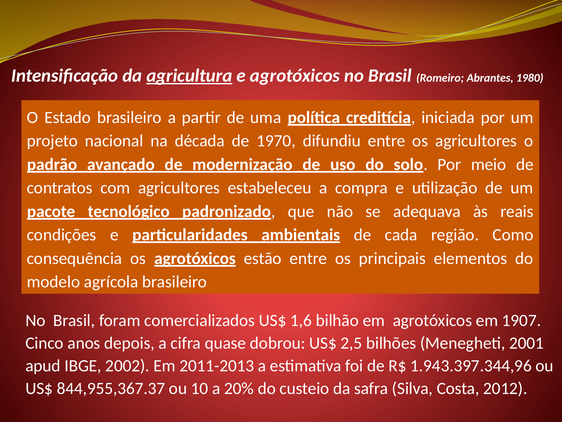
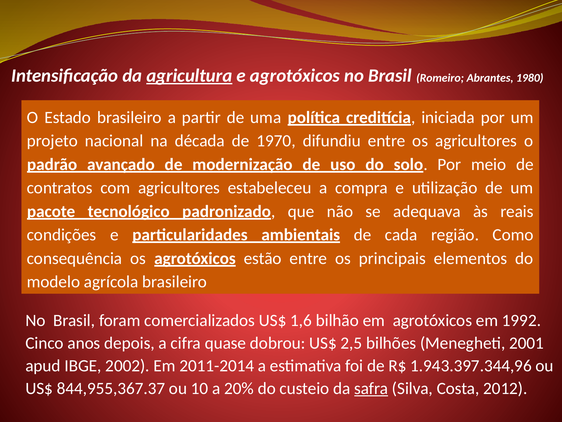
1907: 1907 -> 1992 (521, 320)
2011-2013: 2011-2013 -> 2011-2014 (217, 365)
safra underline: none -> present (371, 388)
